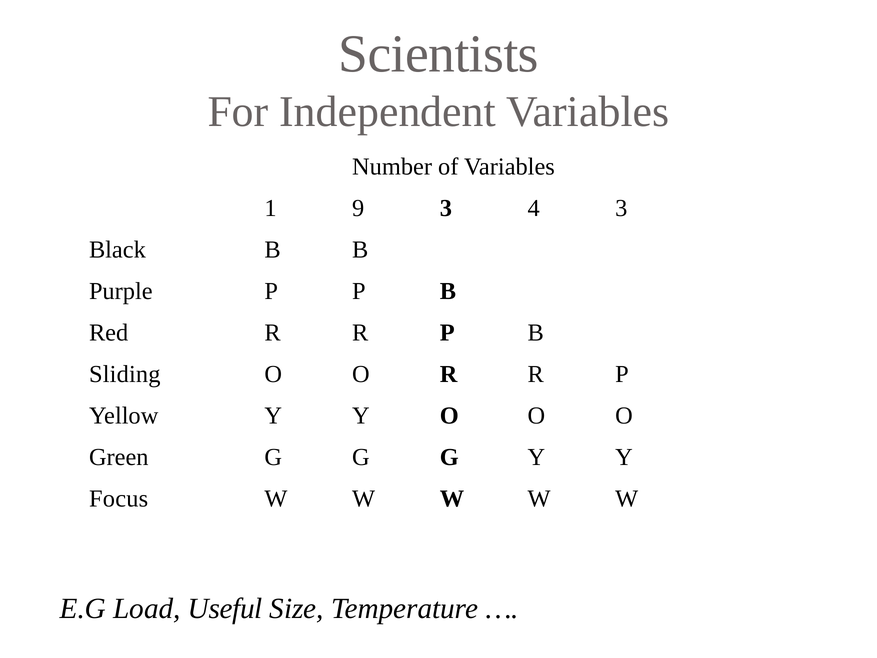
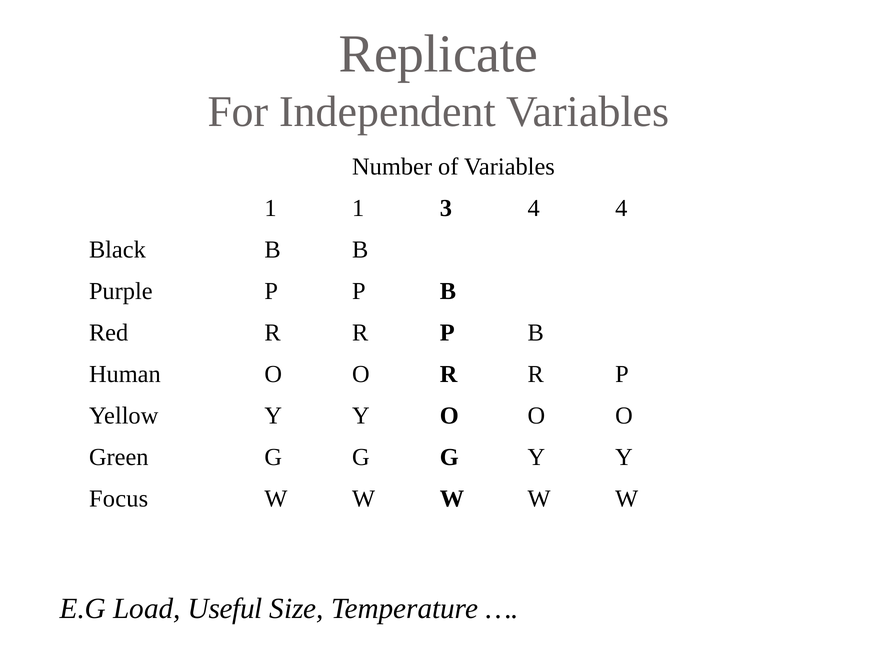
Scientists: Scientists -> Replicate (438, 54)
1 9: 9 -> 1 (358, 208)
4 3: 3 -> 4 (621, 208)
Sliding: Sliding -> Human (125, 374)
